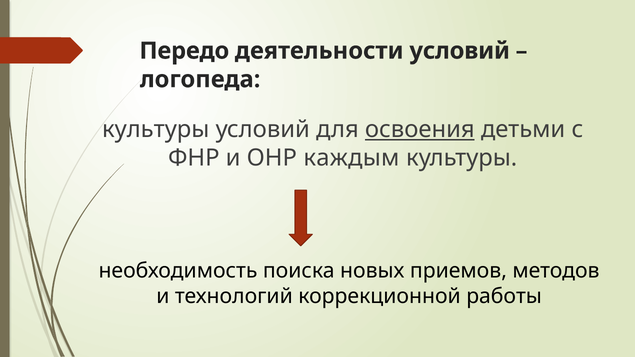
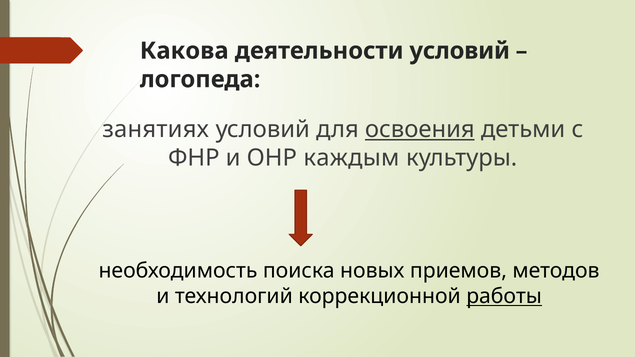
Передо: Передо -> Какова (184, 51)
культуры: культуры -> занятиях (156, 129)
работы underline: none -> present (504, 297)
